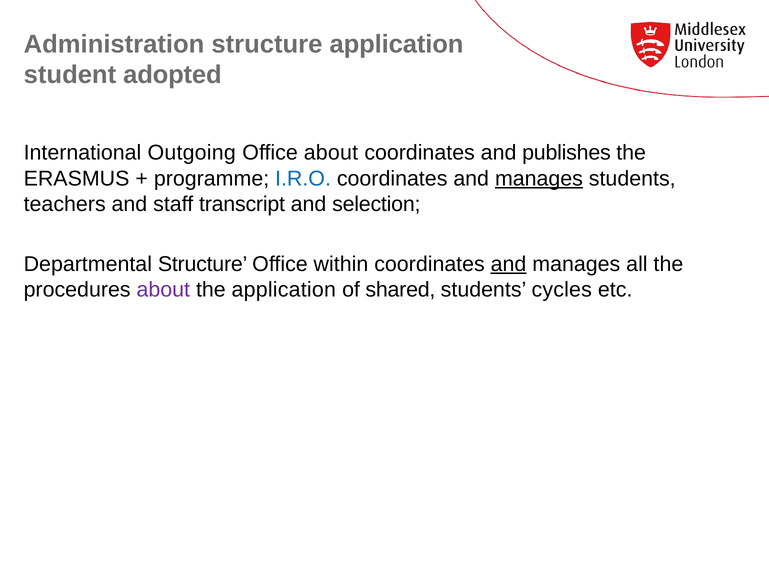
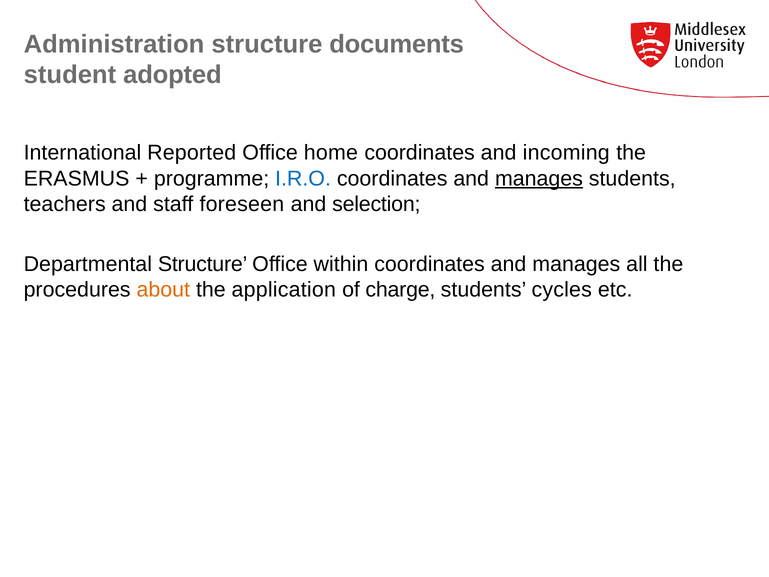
structure application: application -> documents (397, 44)
Outgoing: Outgoing -> Reported (192, 153)
Office about: about -> home (331, 153)
publishes: publishes -> incoming (566, 153)
transcript: transcript -> foreseen (242, 204)
and underline: present -> none (509, 264)
about colour: purple -> orange (163, 289)
shared: shared -> charge (400, 289)
